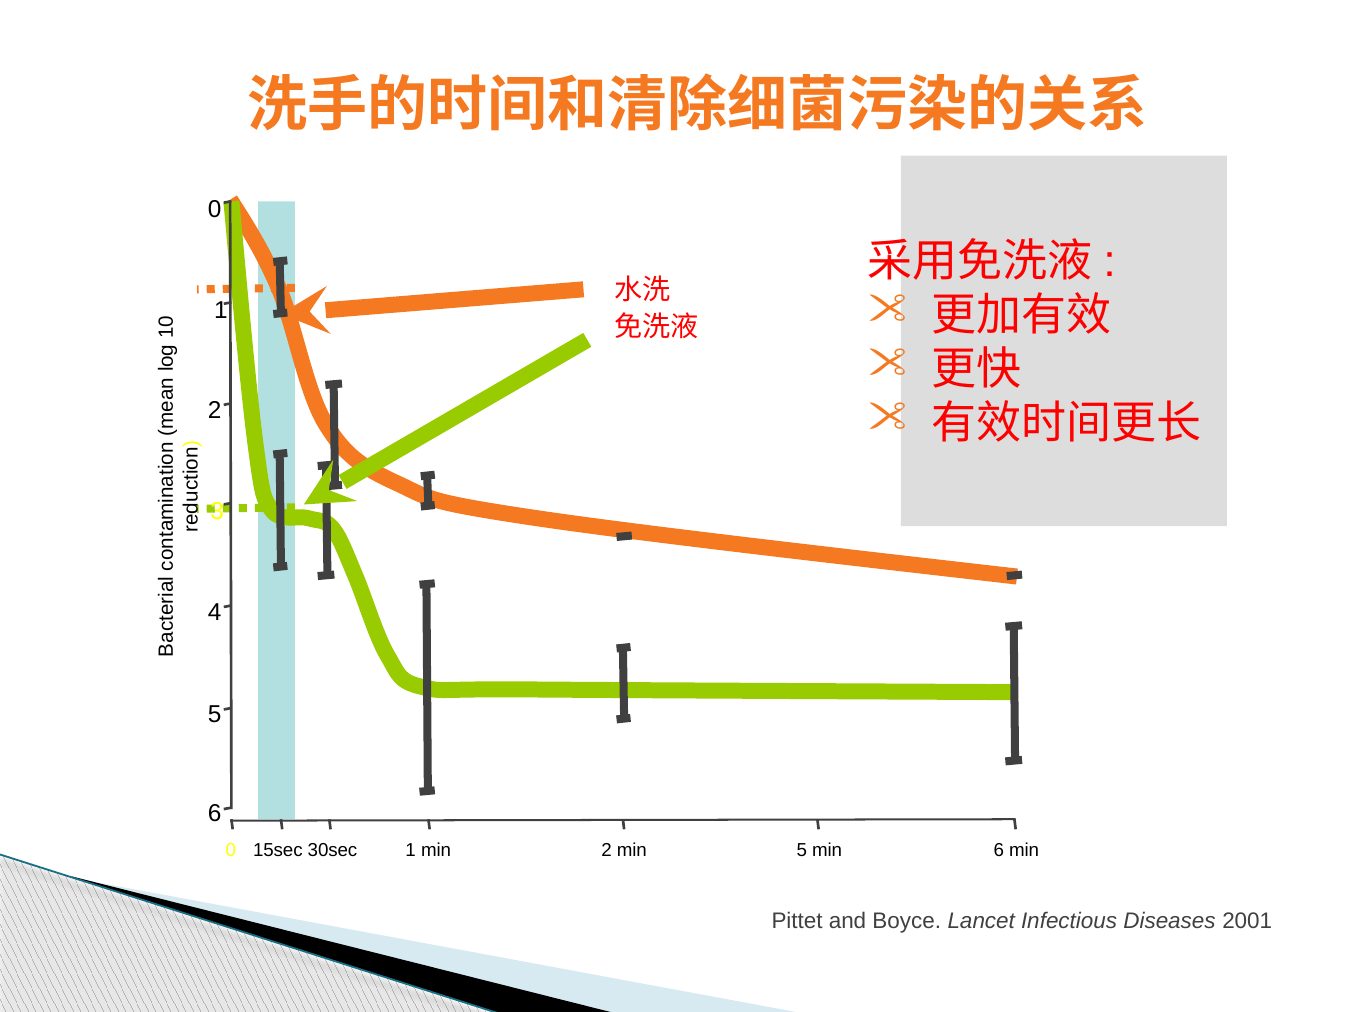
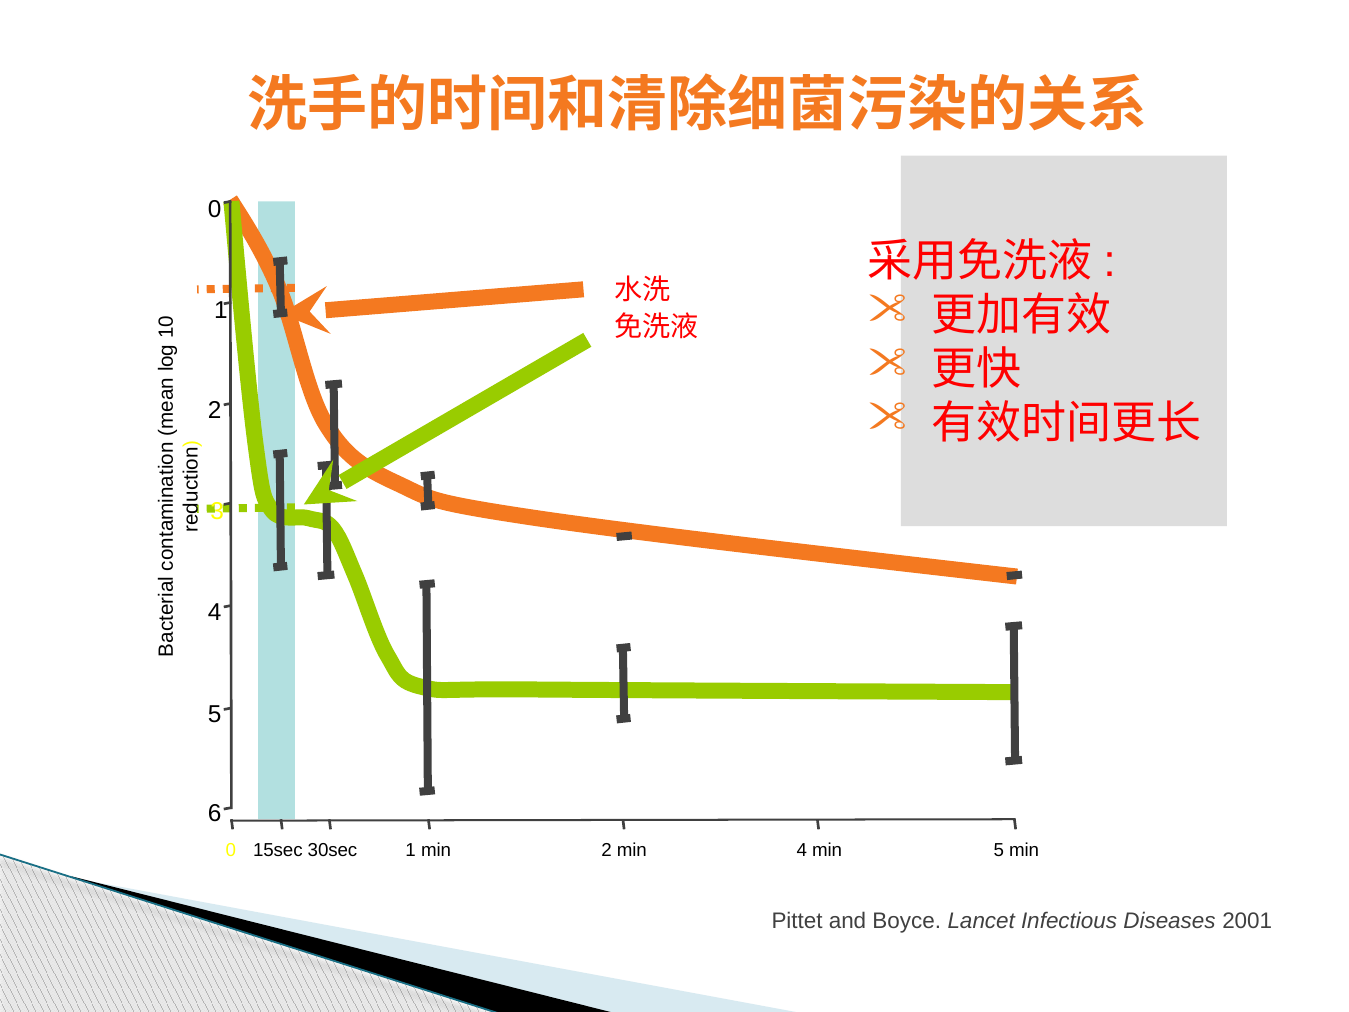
min 5: 5 -> 4 (802, 850)
6: 6 -> 5 (999, 850)
